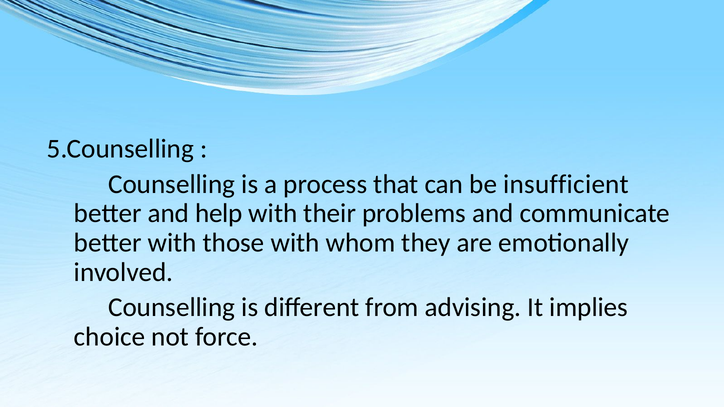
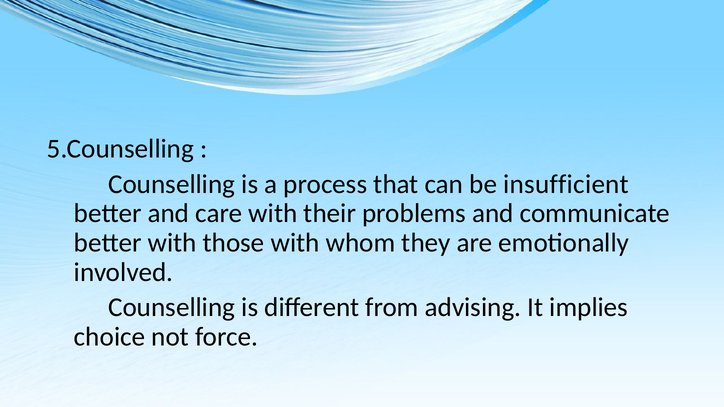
help: help -> care (219, 214)
